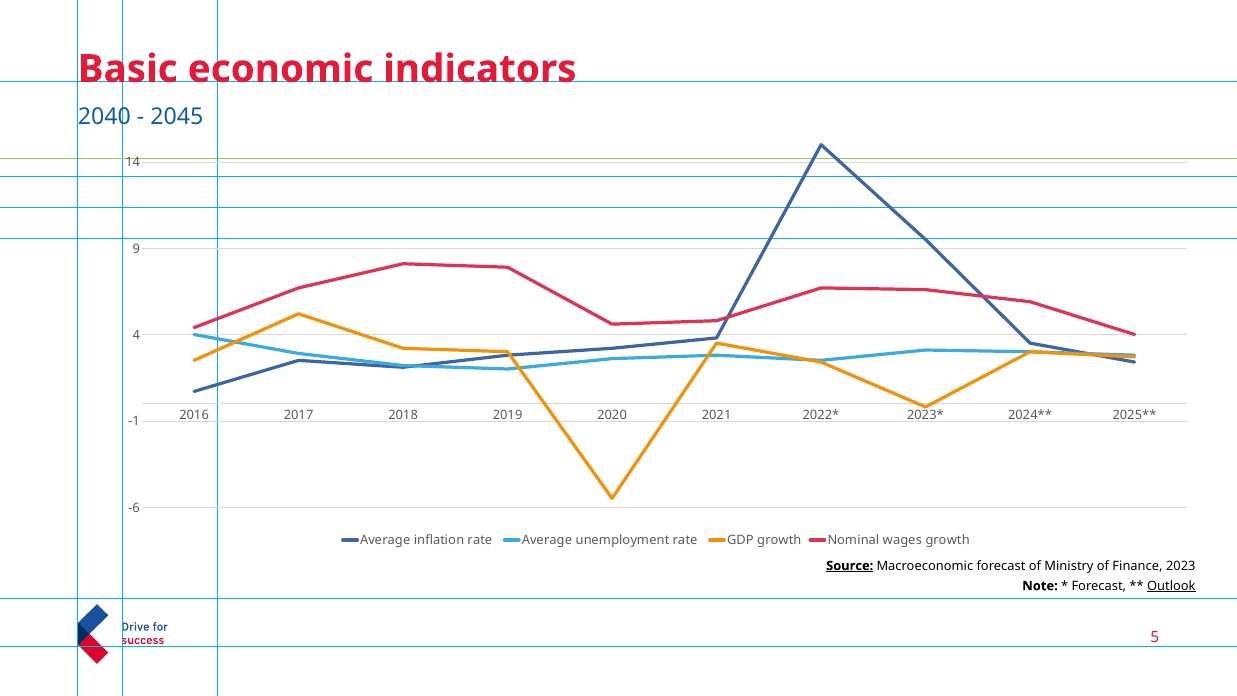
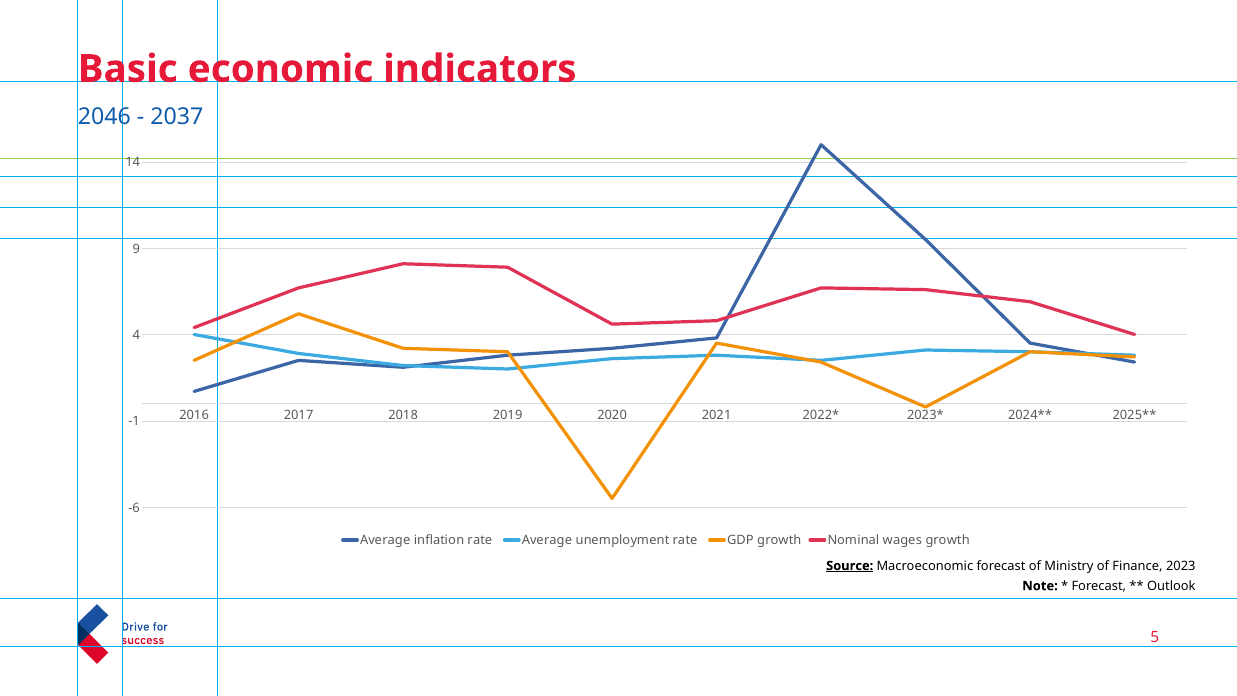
2040: 2040 -> 2046 (104, 117)
2045: 2045 -> 2037 (177, 117)
Outlook underline: present -> none (1171, 586)
